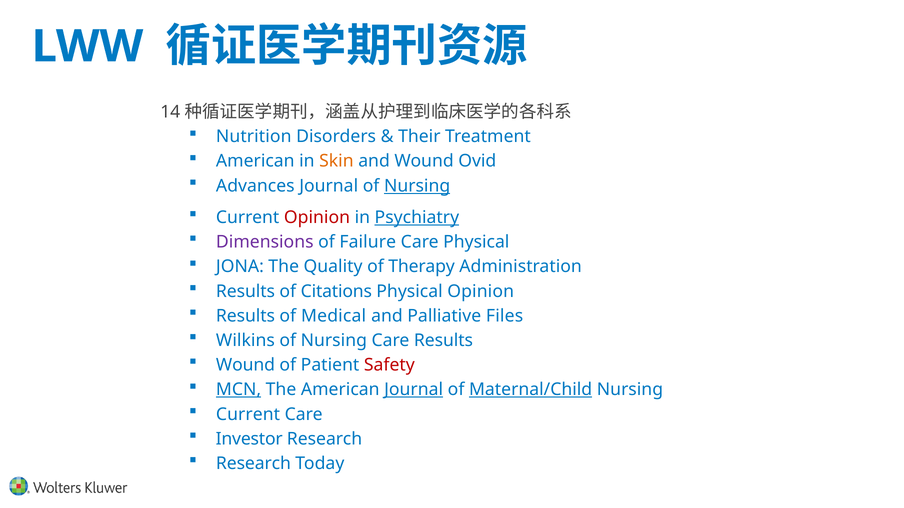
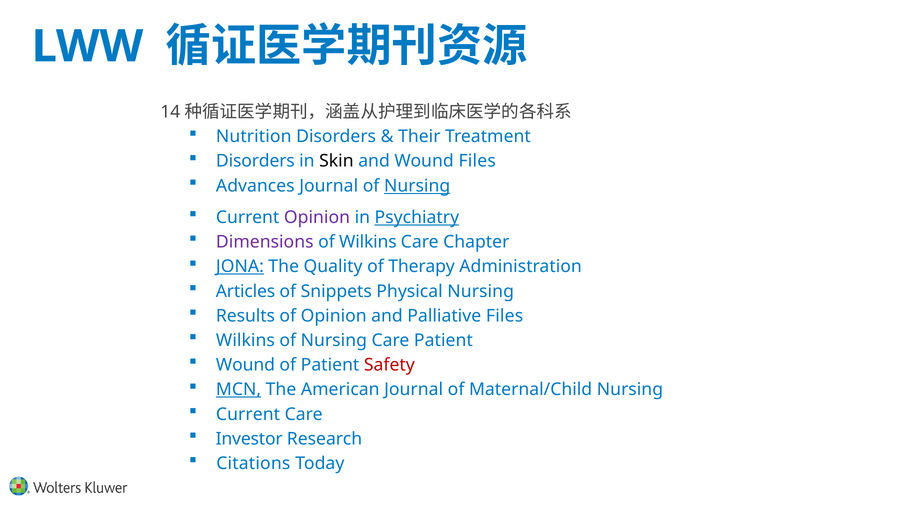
American: American -> Disorders (255, 161)
Skin colour: orange -> black (336, 161)
Wound Ovid: Ovid -> Files (477, 161)
Opinion colour: red -> purple (317, 218)
of Failure: Failure -> Wilkins (368, 242)
Care Physical: Physical -> Chapter (476, 242)
JONA underline: none -> present (240, 267)
Results: Results -> Articles (246, 292)
Citations: Citations -> Snippets (336, 292)
Physical Opinion: Opinion -> Nursing (481, 292)
of Medical: Medical -> Opinion (334, 316)
Care Results: Results -> Patient (443, 341)
Journal underline: present -> none (414, 390)
Maternal/Child underline: present -> none (531, 390)
Research: Research -> Citations (253, 464)
